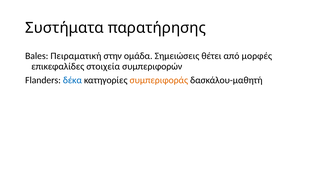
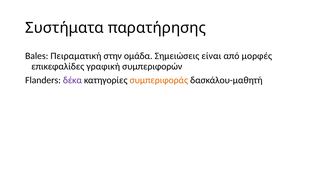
θέτει: θέτει -> είναι (211, 56)
στοιχεία: στοιχεία -> γραφική (103, 66)
δέκα colour: blue -> purple (72, 80)
